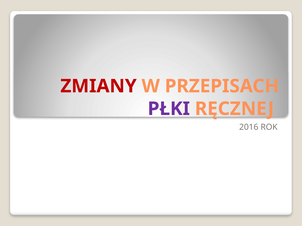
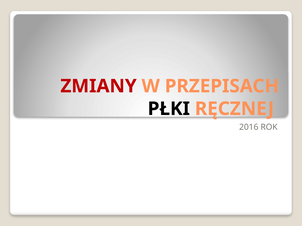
PŁKI colour: purple -> black (169, 109)
